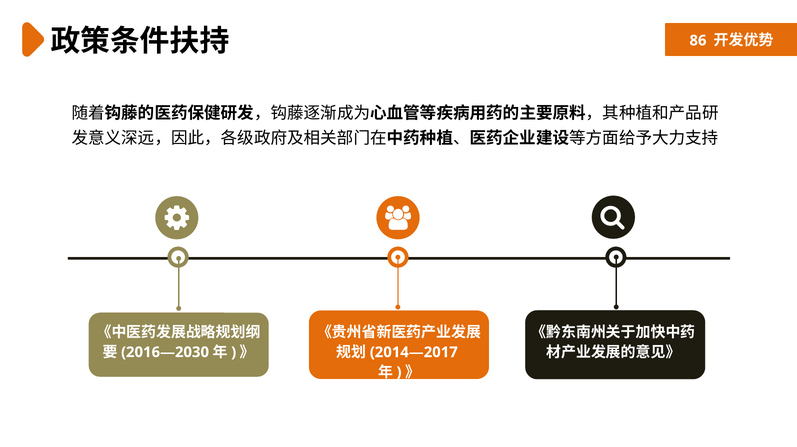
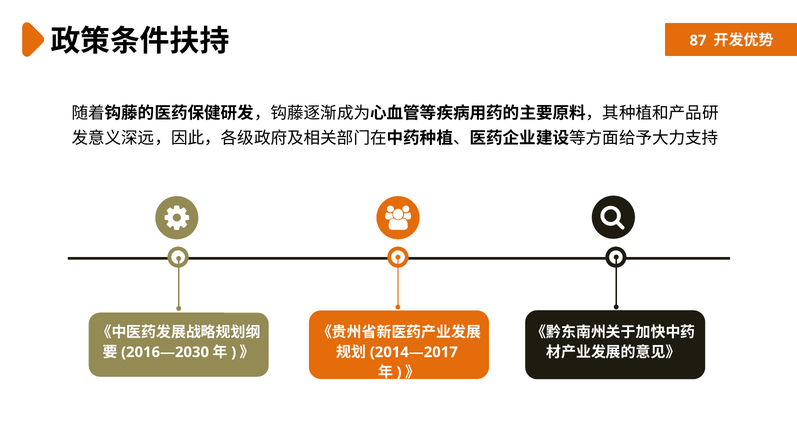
86: 86 -> 87 (698, 41)
